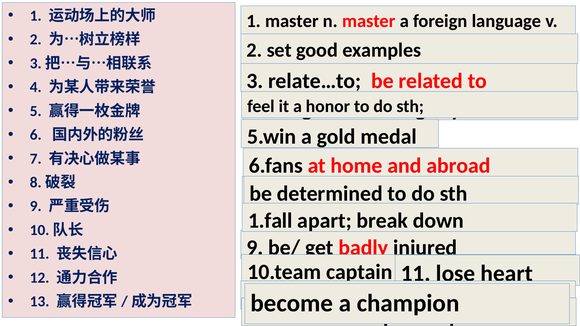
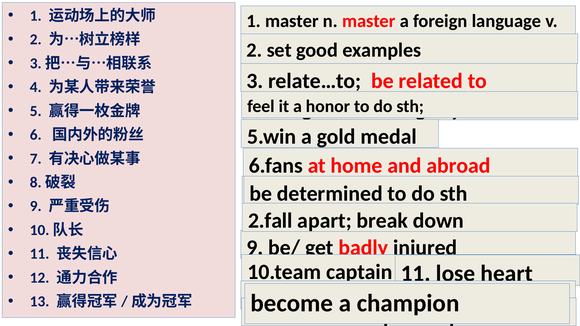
1.fall: 1.fall -> 2.fall (270, 221)
